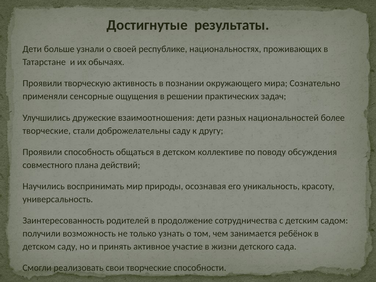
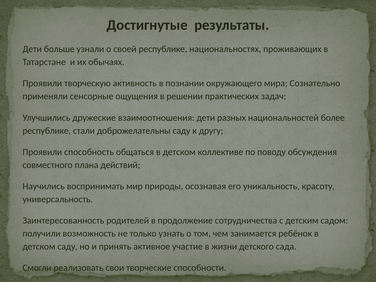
творческие: творческие -> республике (47, 131)
